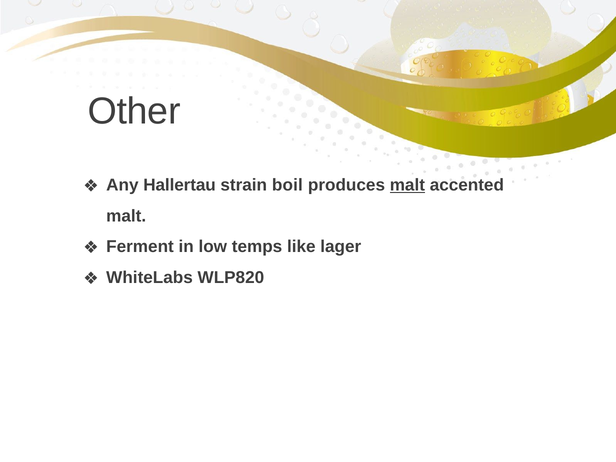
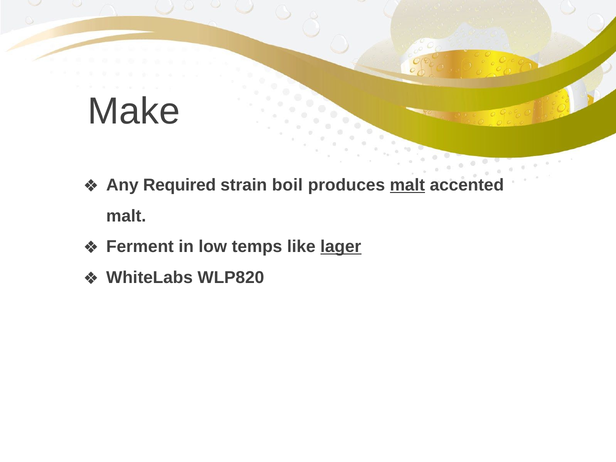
Other: Other -> Make (134, 111)
Hallertau: Hallertau -> Required (180, 185)
lager underline: none -> present (341, 247)
